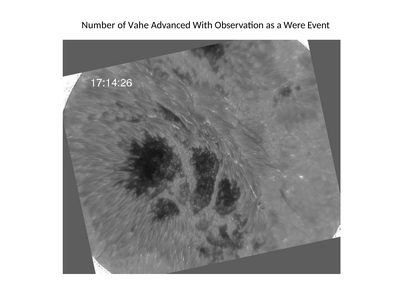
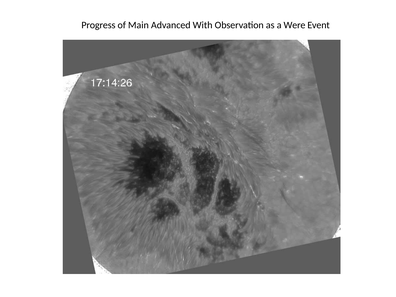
Number: Number -> Progress (98, 25)
Vahe: Vahe -> Main (138, 25)
